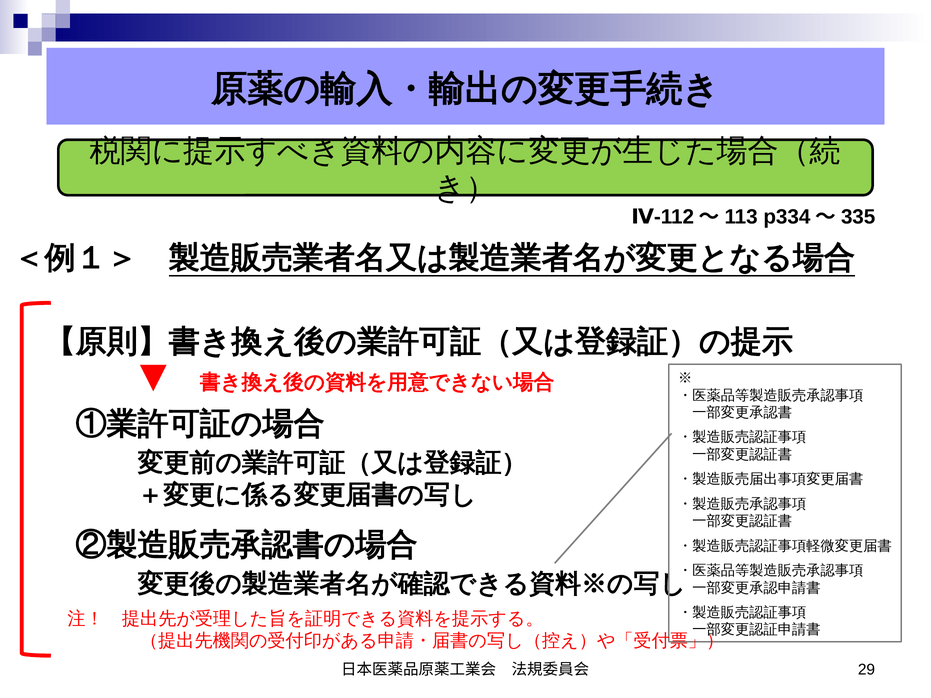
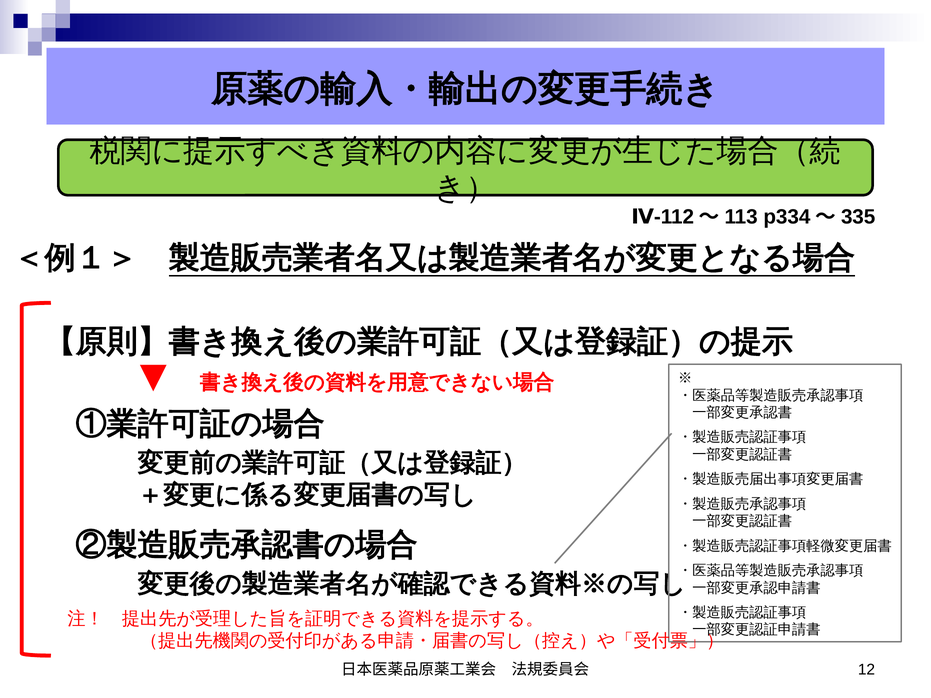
29: 29 -> 12 (867, 670)
